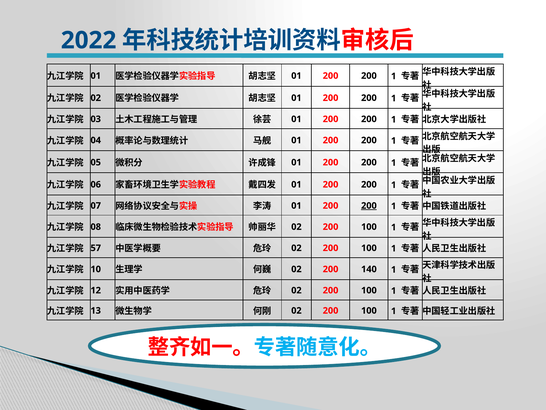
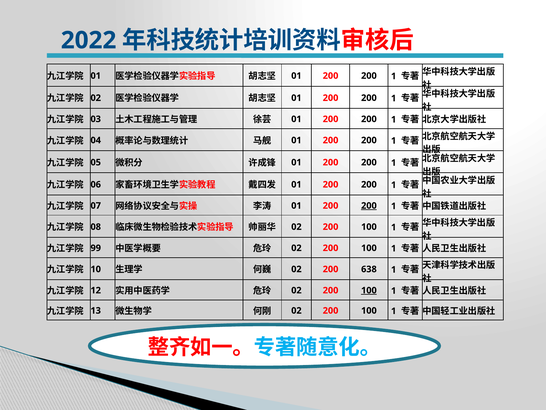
57: 57 -> 99 (96, 248)
140: 140 -> 638 (369, 269)
100 underline: none -> present (369, 290)
